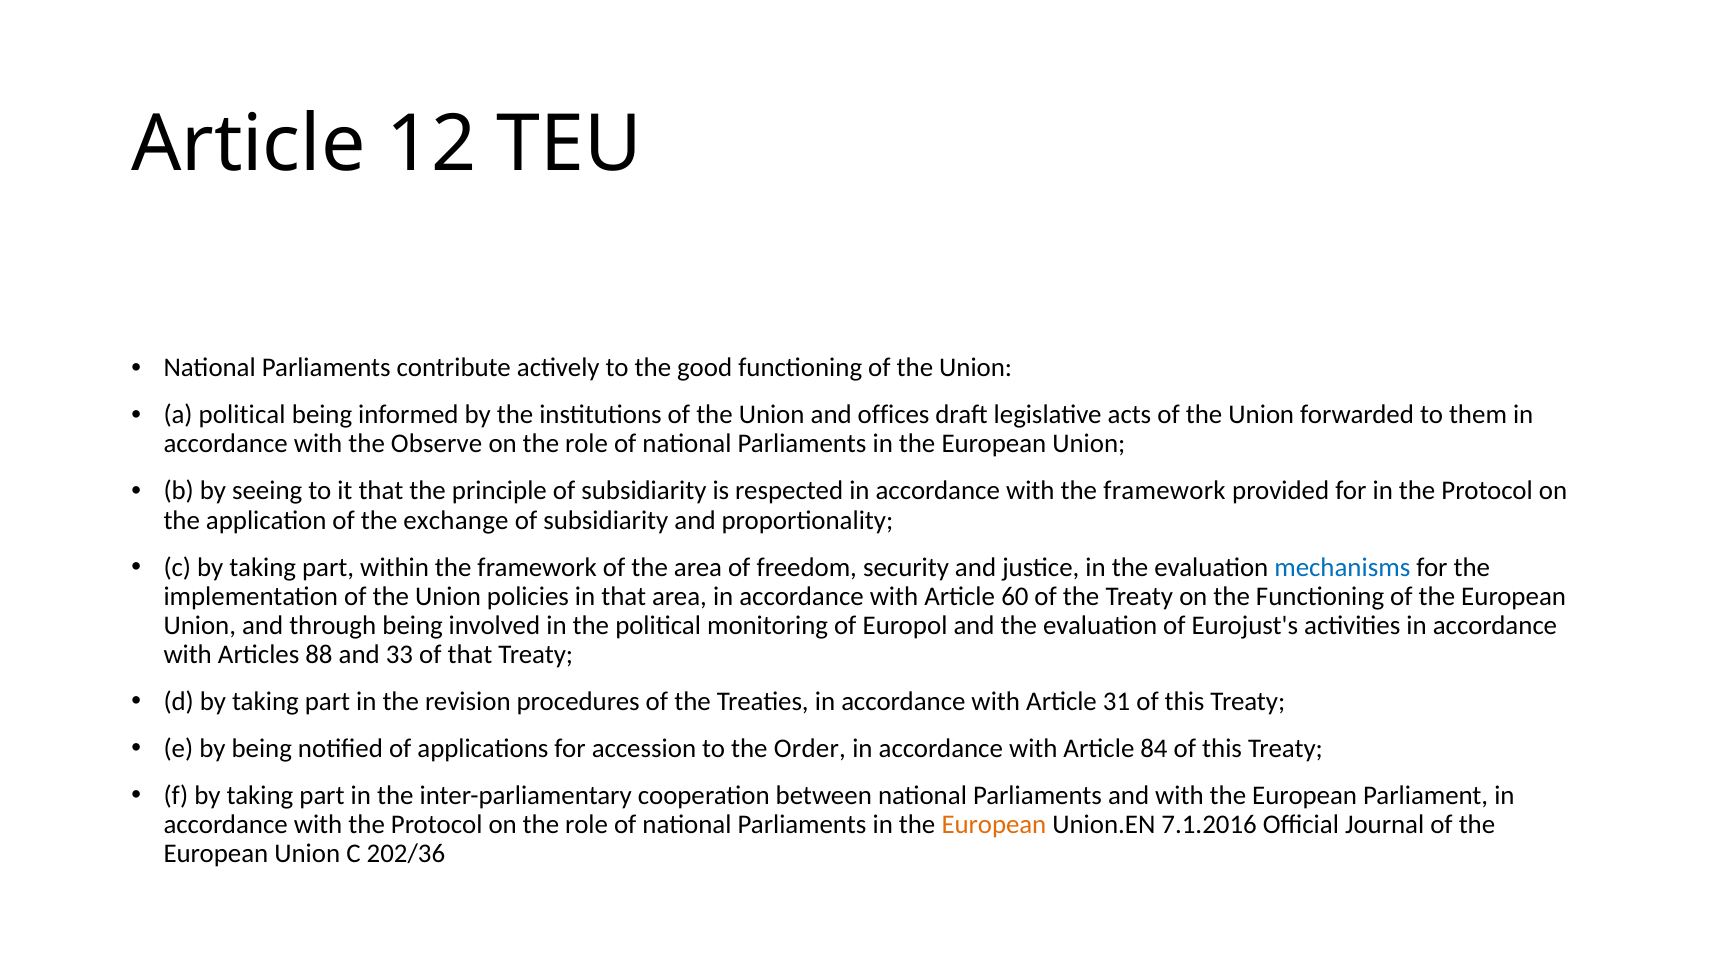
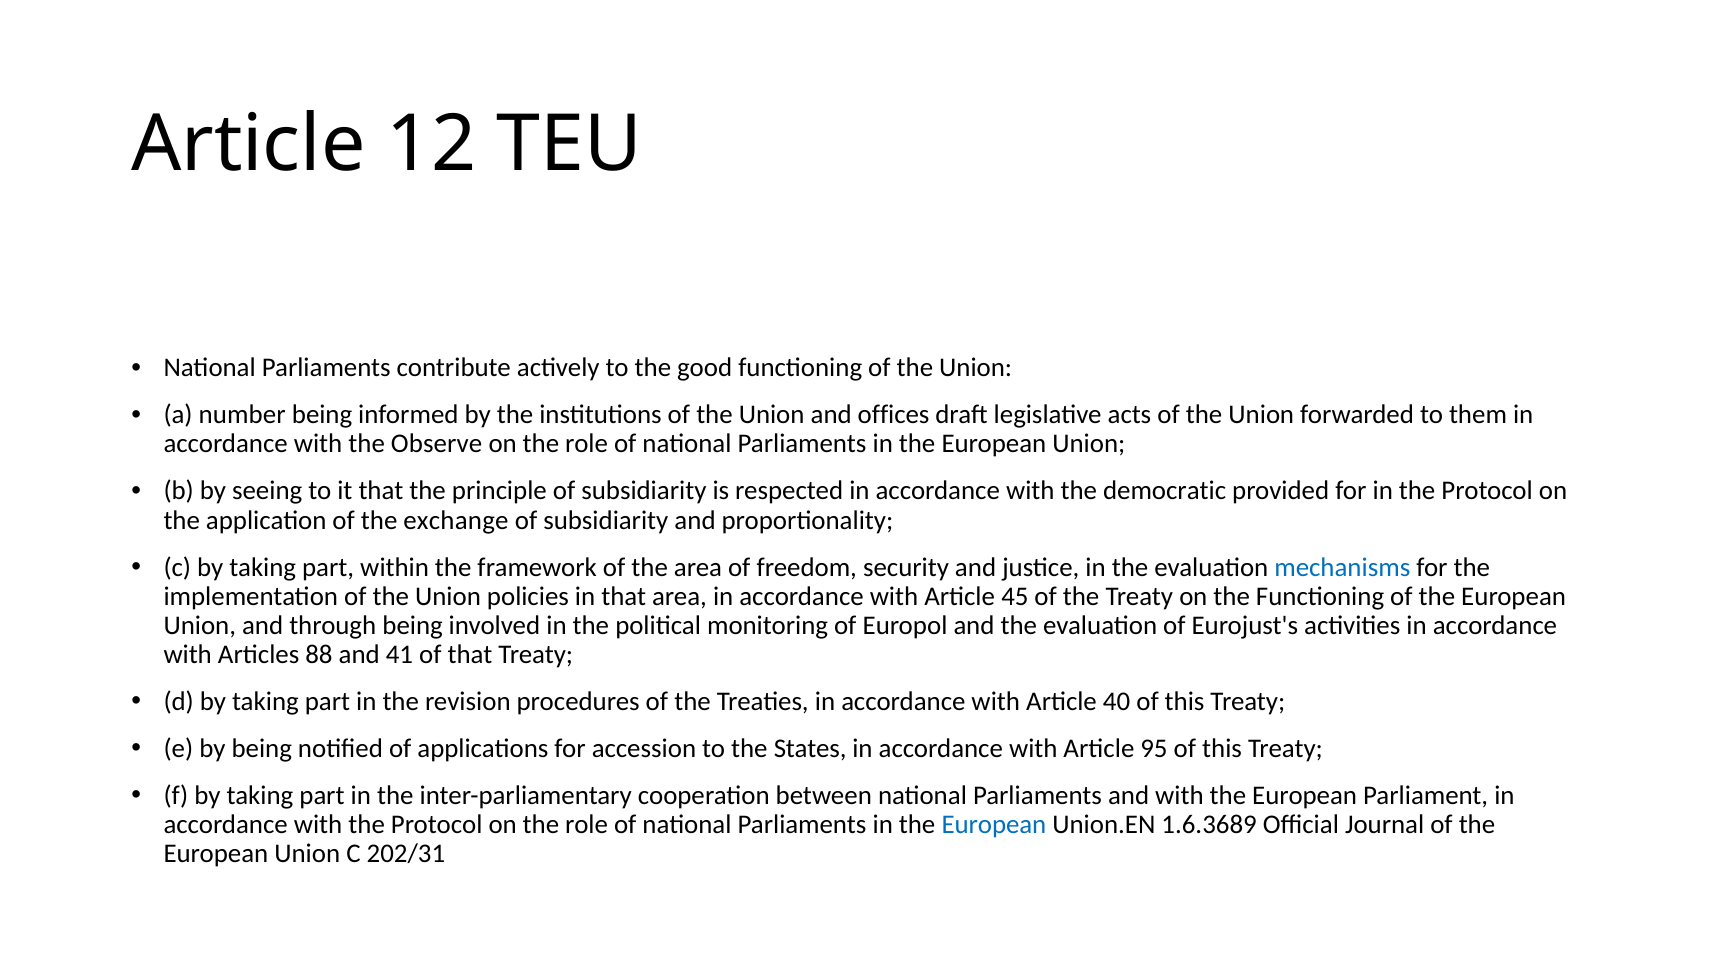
a political: political -> number (242, 415)
with the framework: framework -> democratic (1165, 491)
60: 60 -> 45 (1015, 596)
33: 33 -> 41 (399, 654)
31: 31 -> 40 (1117, 701)
Order: Order -> States (810, 748)
84: 84 -> 95 (1154, 748)
European colour: orange -> blue (994, 824)
7.1.2016: 7.1.2016 -> 1.6.3689 (1209, 824)
202/36: 202/36 -> 202/31 (406, 854)
